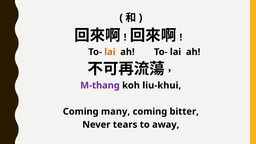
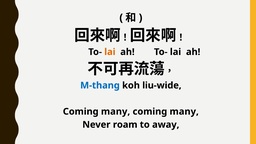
M-thang colour: purple -> blue (100, 85)
liu-khui: liu-khui -> liu-wide (162, 85)
bitter: bitter -> many (184, 112)
tears: tears -> roam (125, 125)
